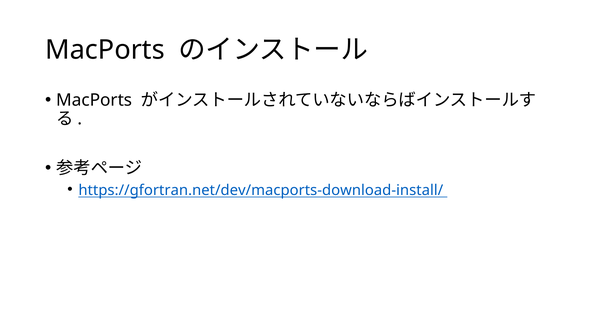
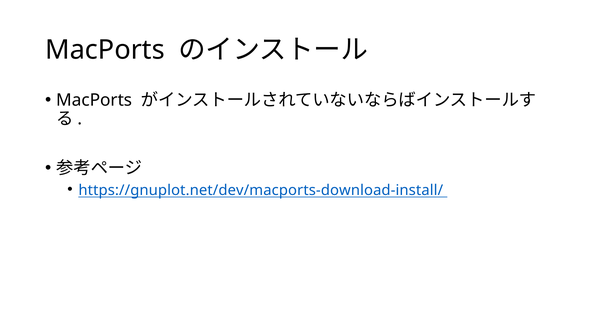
https://gfortran.net/dev/macports-download-install/: https://gfortran.net/dev/macports-download-install/ -> https://gnuplot.net/dev/macports-download-install/ (261, 190)
